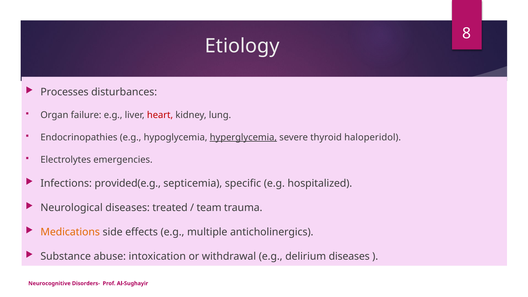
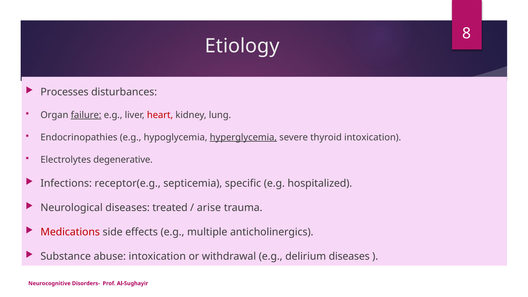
failure underline: none -> present (86, 115)
thyroid haloperidol: haloperidol -> intoxication (373, 137)
emergencies: emergencies -> degenerative (123, 160)
provided(e.g: provided(e.g -> receptor(e.g (128, 183)
team: team -> arise (209, 208)
Medications colour: orange -> red (70, 232)
